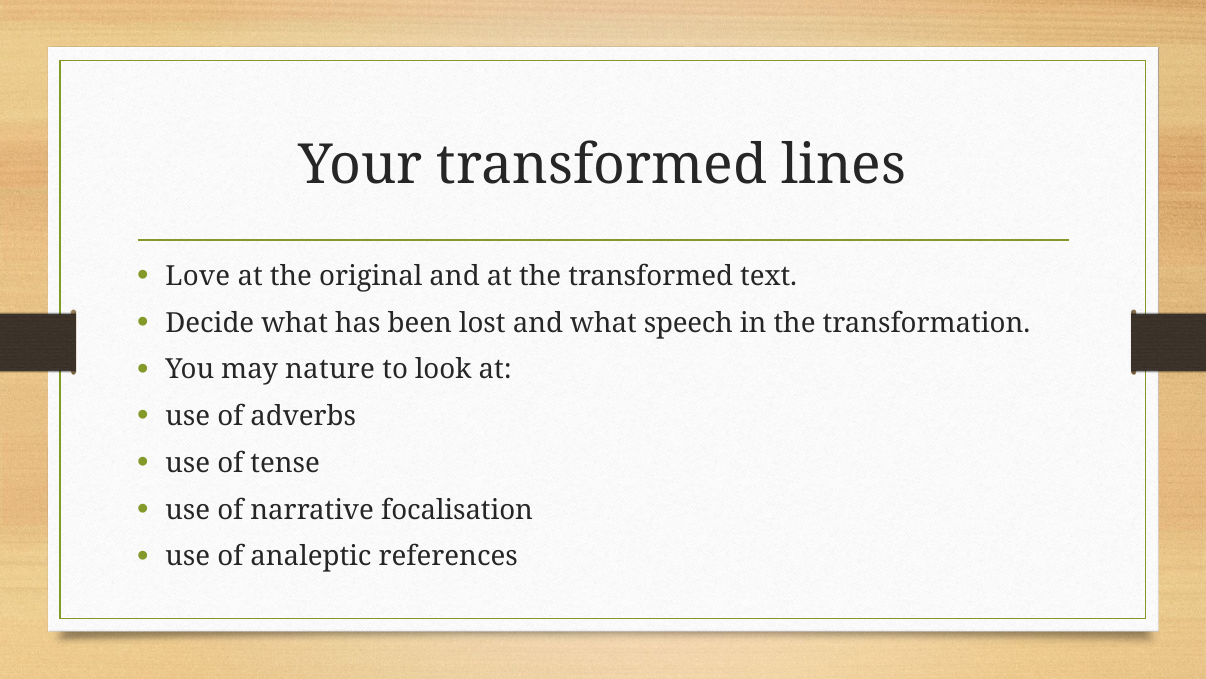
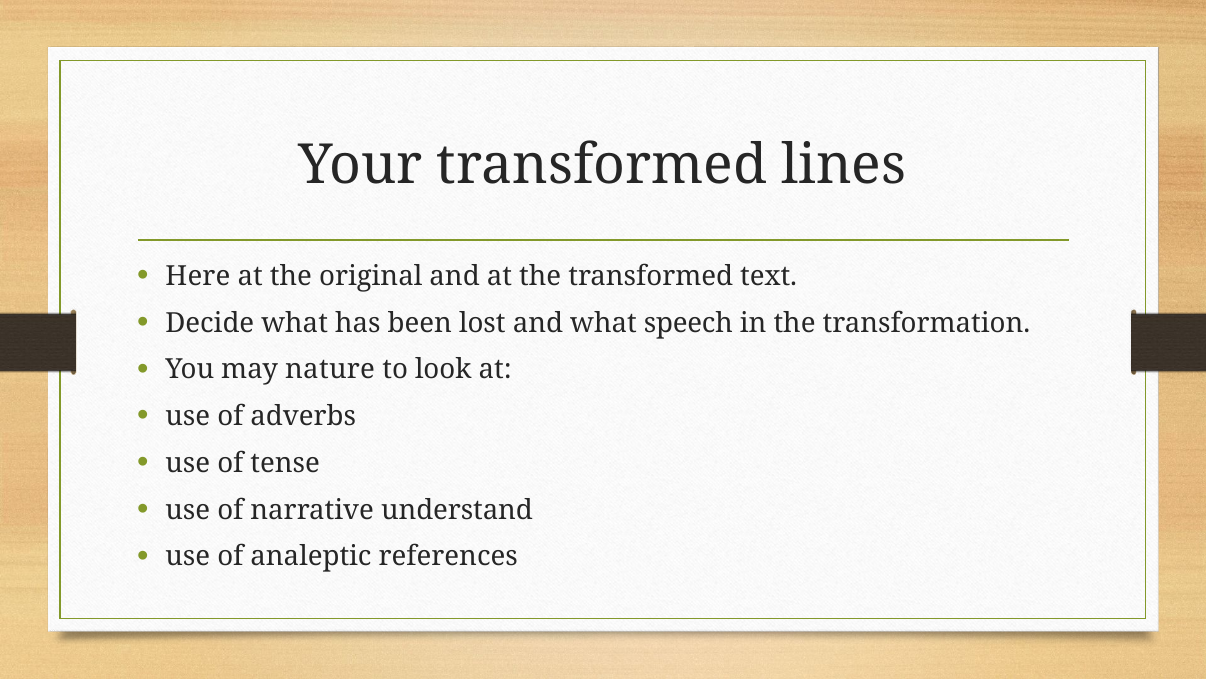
Love: Love -> Here (198, 276)
focalisation: focalisation -> understand (457, 510)
